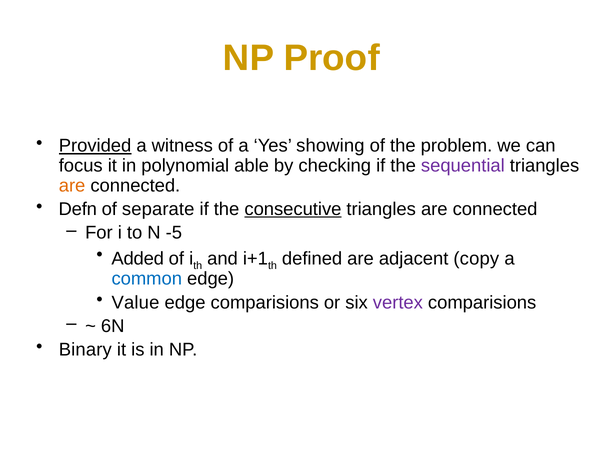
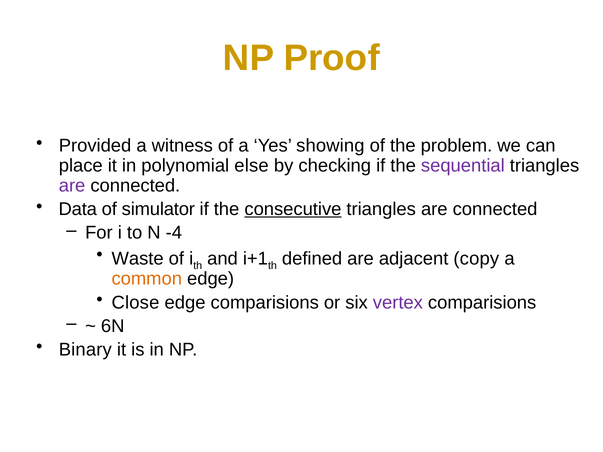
Provided underline: present -> none (95, 146)
focus: focus -> place (81, 166)
able: able -> else (251, 166)
are colour: orange -> purple (72, 186)
Defn: Defn -> Data (78, 209)
separate: separate -> simulator (158, 209)
-5: -5 -> -4 (174, 233)
Added: Added -> Waste (138, 259)
common colour: blue -> orange (147, 279)
Value: Value -> Close (135, 303)
